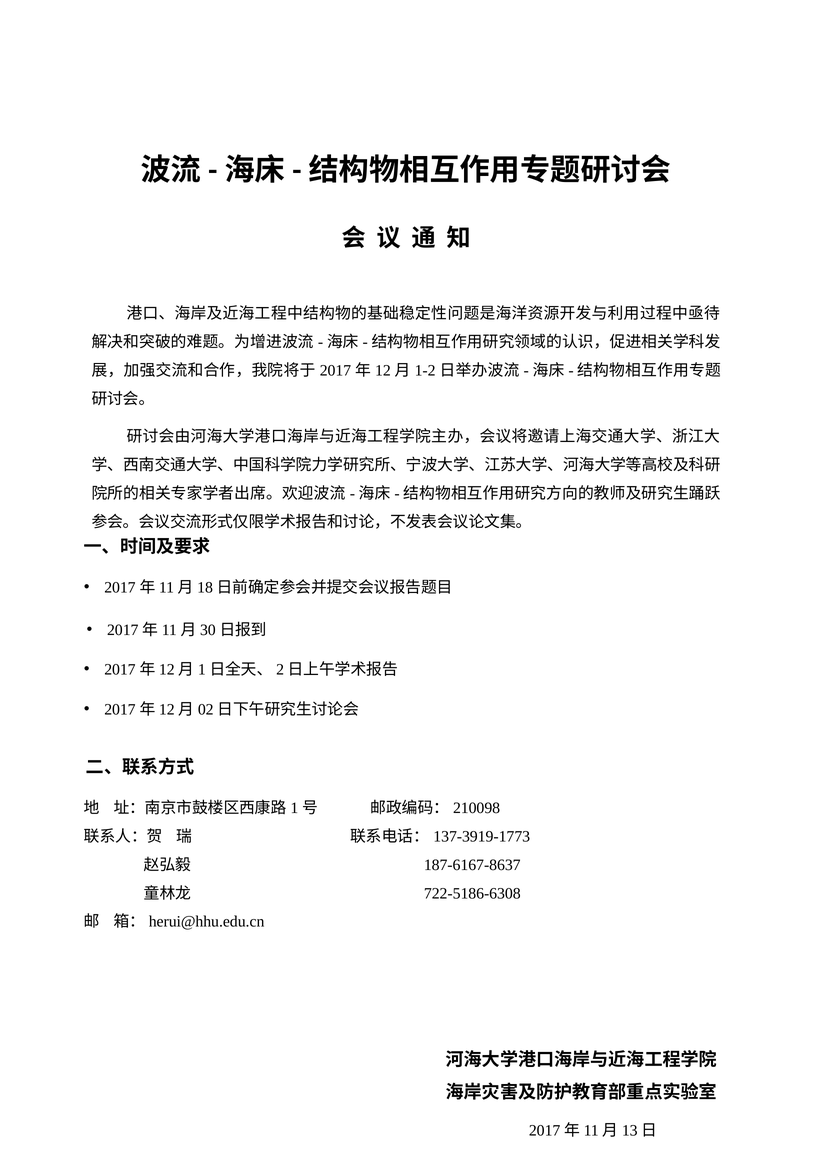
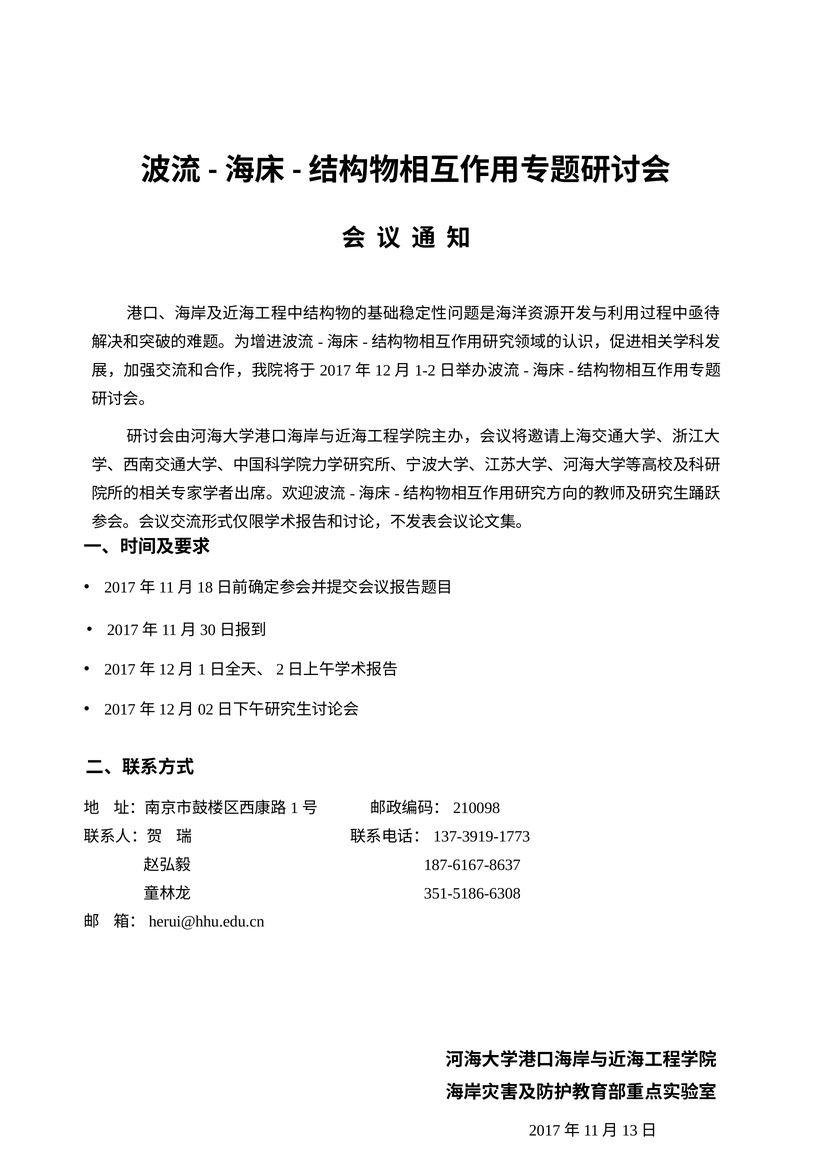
722-5186-6308: 722-5186-6308 -> 351-5186-6308 (472, 894)
